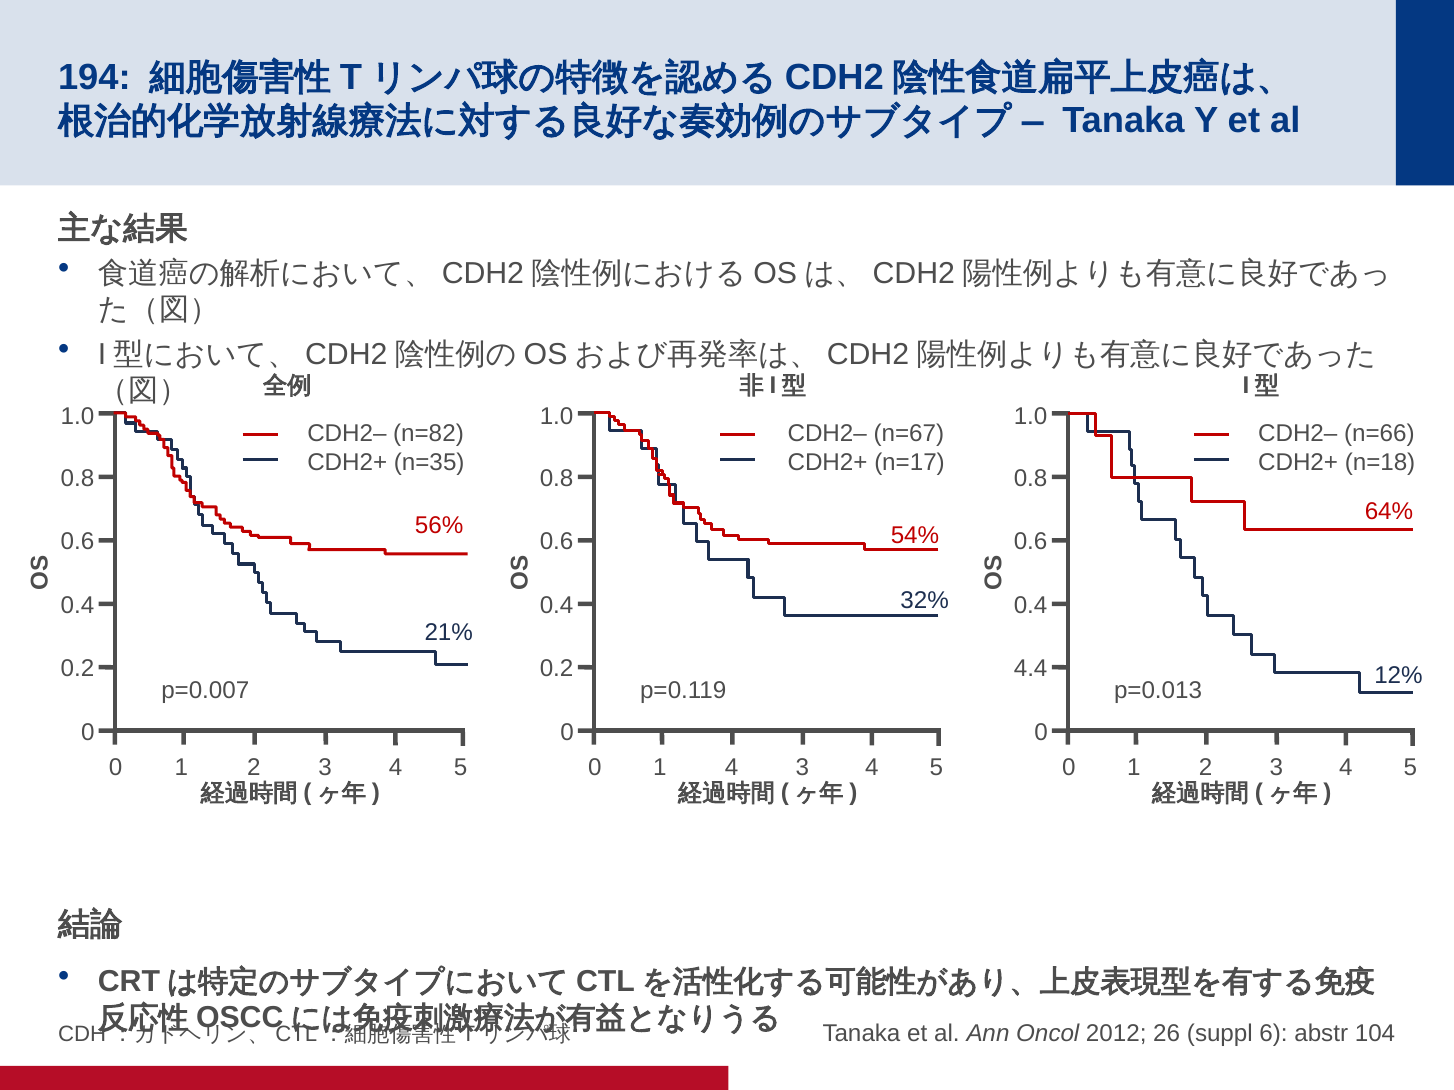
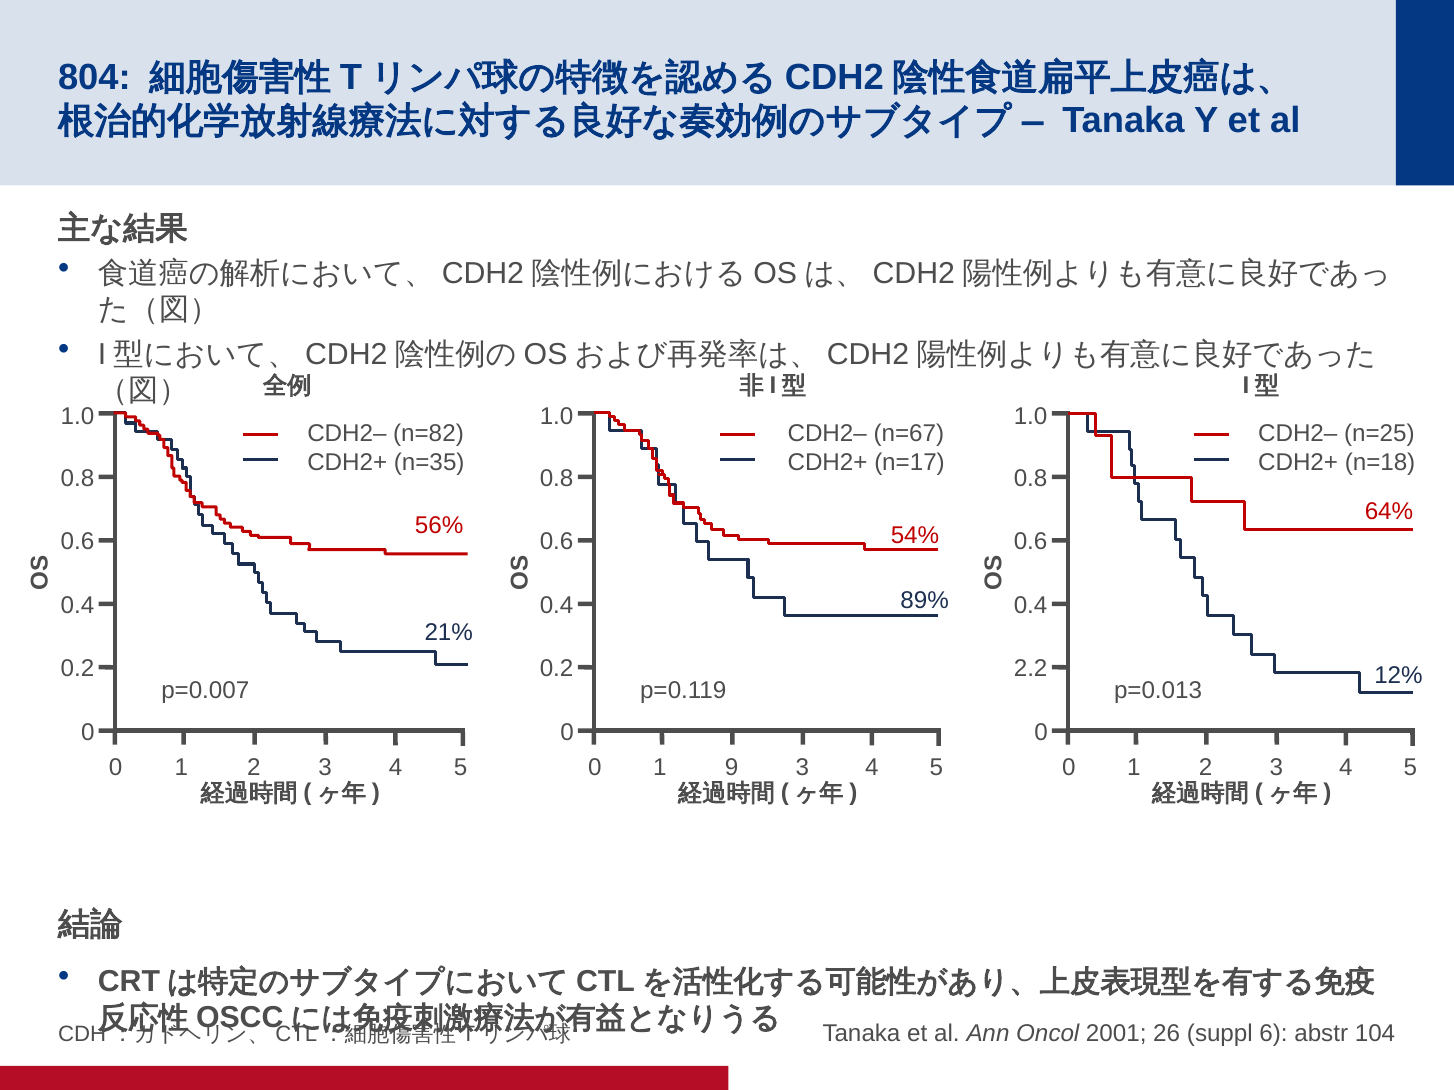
194: 194 -> 804 (94, 77)
n=66: n=66 -> n=25 (1379, 434)
32%: 32% -> 89% (925, 601)
4.4: 4.4 -> 2.2 (1031, 669)
1 4: 4 -> 9 (732, 767)
2012: 2012 -> 2001 (1116, 1034)
